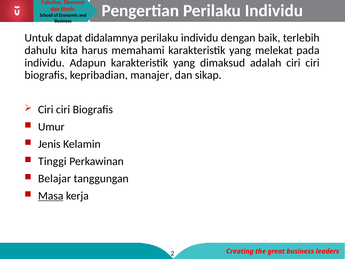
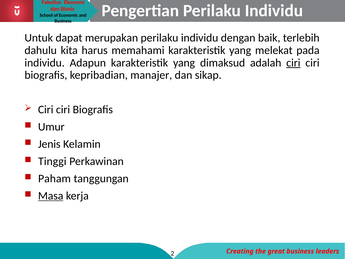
didalamnya: didalamnya -> merupakan (112, 38)
ciri underline: none -> present (293, 63)
Belajar: Belajar -> Paham (54, 178)
